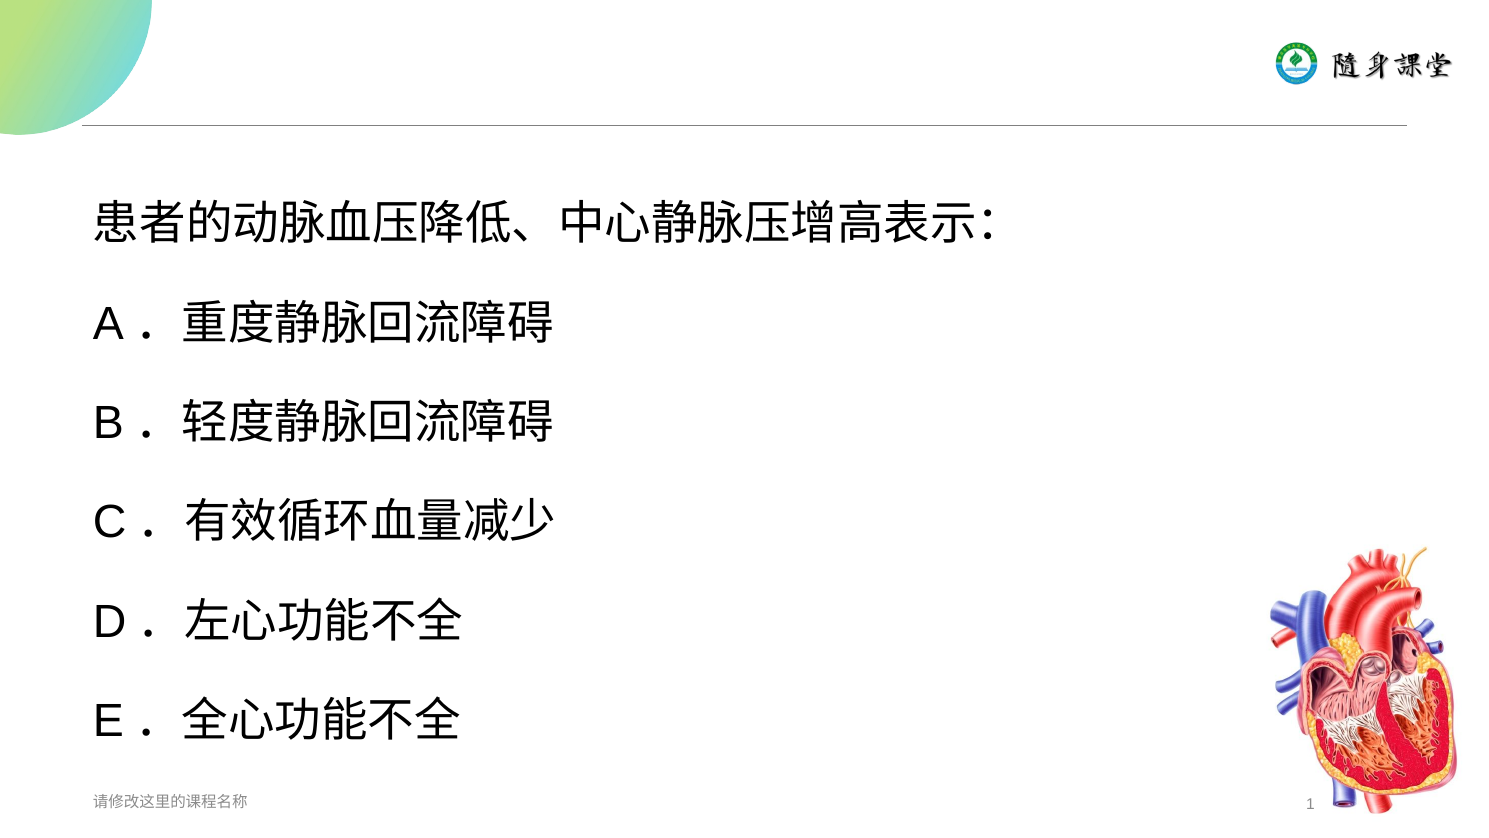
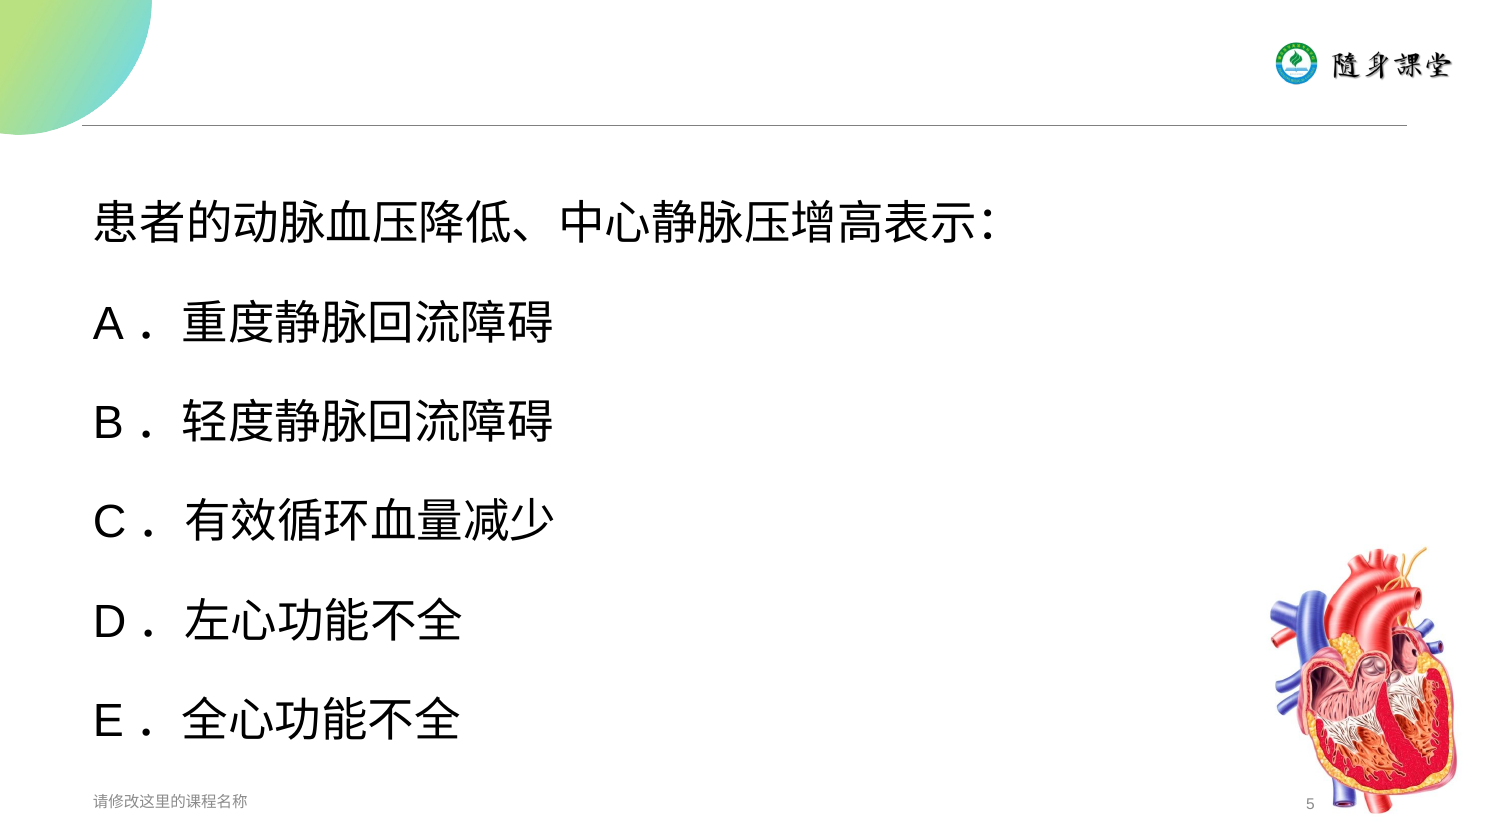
1: 1 -> 5 (1311, 804)
